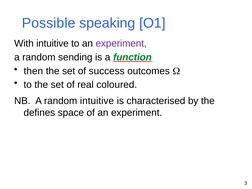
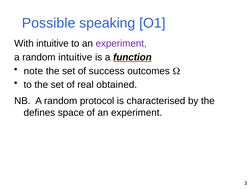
random sending: sending -> intuitive (75, 57)
function colour: green -> black (132, 57)
then: then -> note (33, 71)
coloured: coloured -> obtained (117, 85)
random intuitive: intuitive -> protocol (97, 101)
